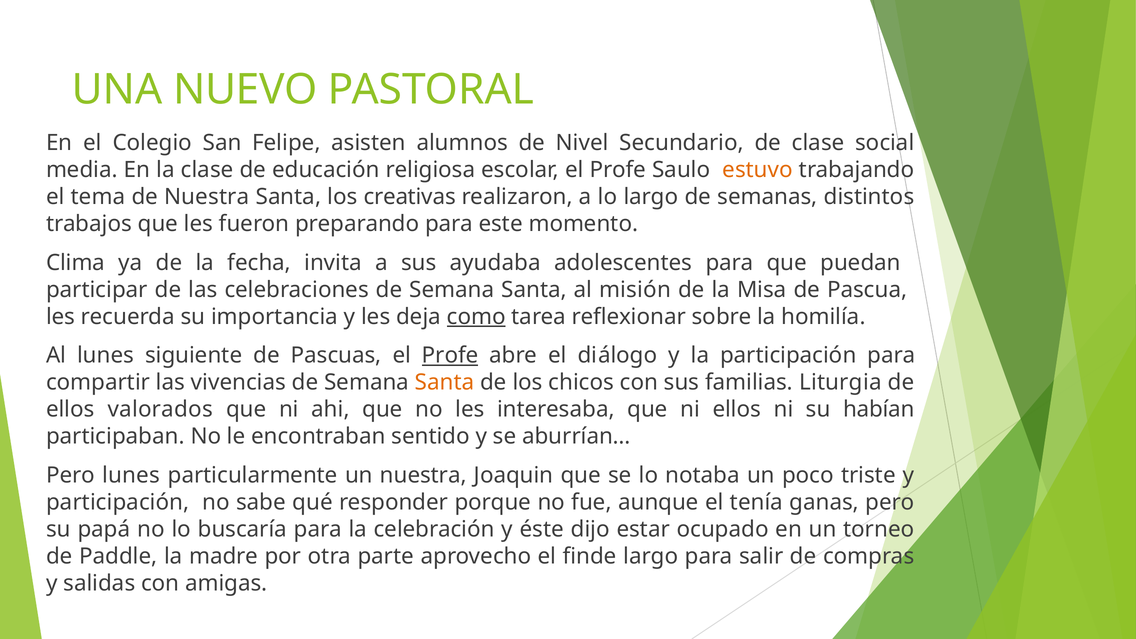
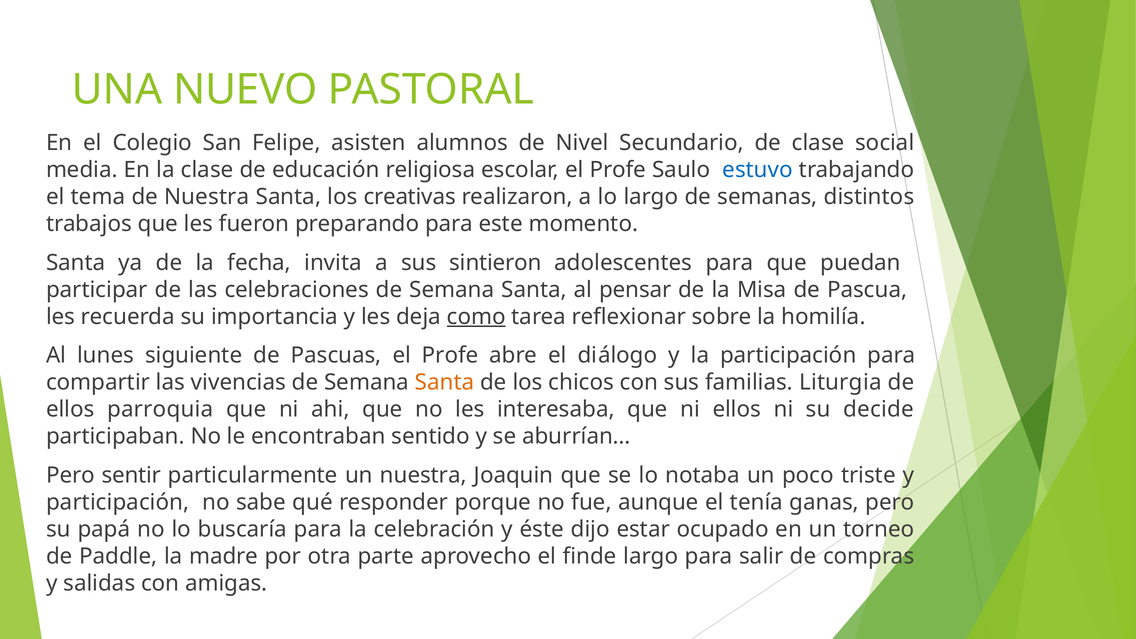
estuvo colour: orange -> blue (758, 170)
Clima: Clima -> Santa (76, 263)
ayudaba: ayudaba -> sintieron (495, 263)
misión: misión -> pensar (635, 290)
Profe underline: present -> none (450, 356)
valorados: valorados -> parroquia (160, 409)
habían: habían -> decide (879, 409)
Pero lunes: lunes -> sentir (131, 475)
